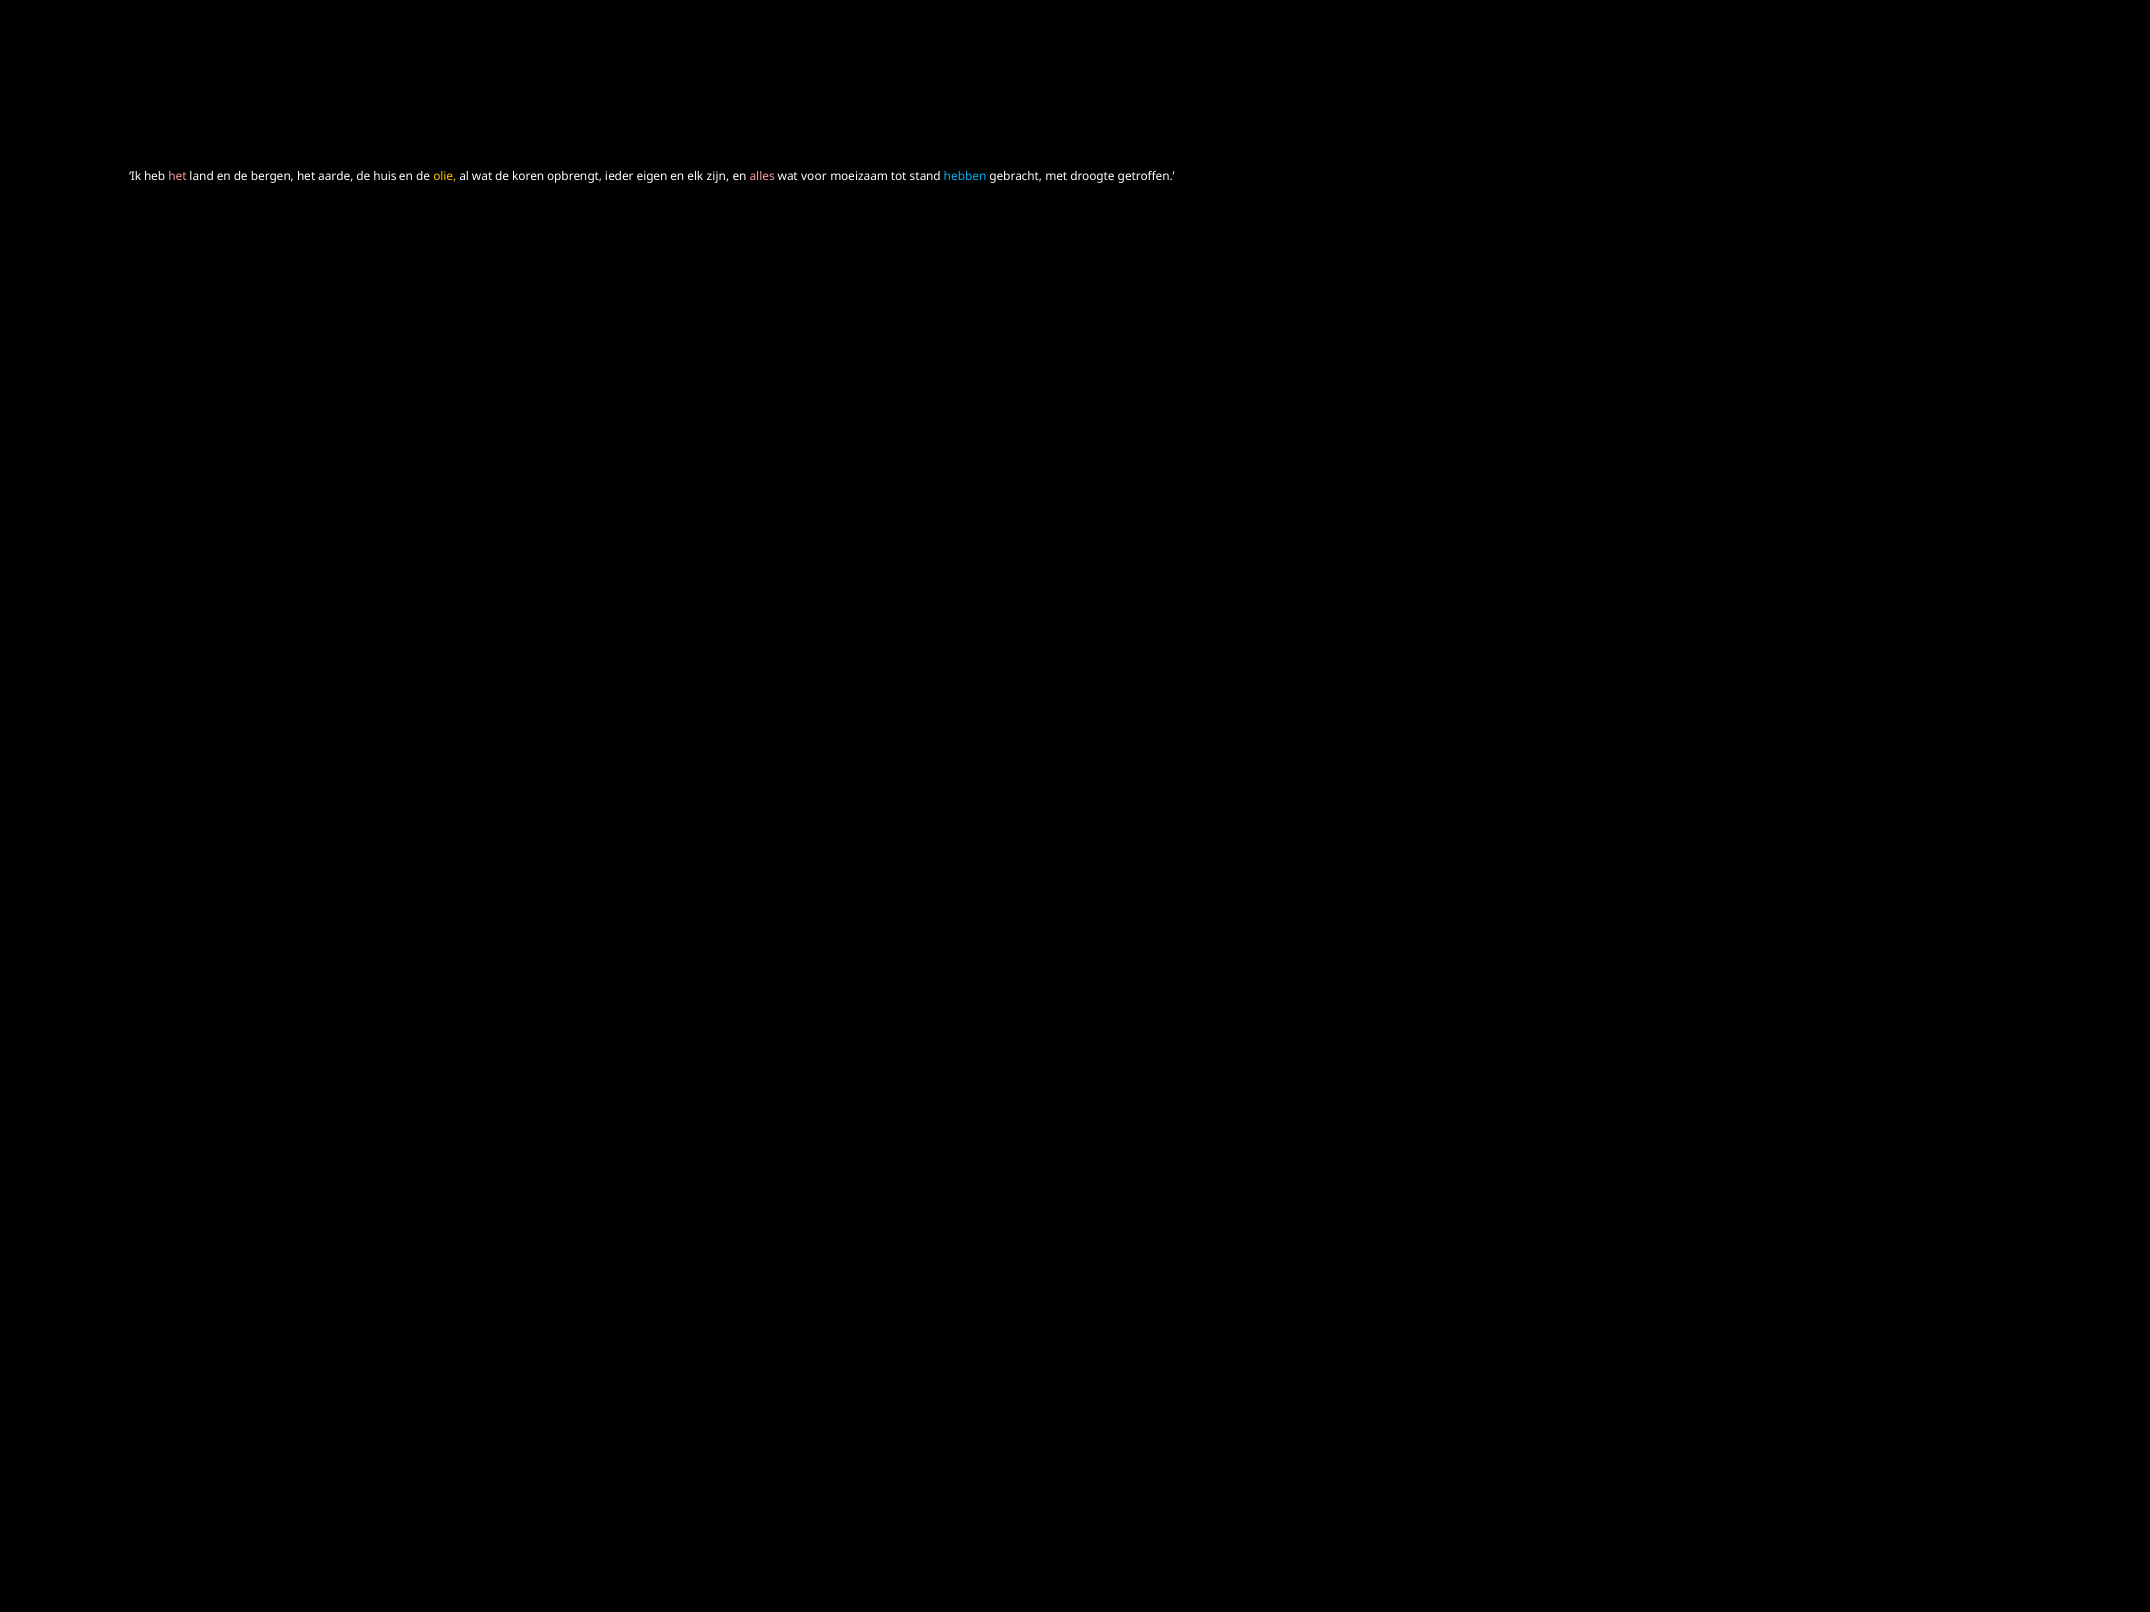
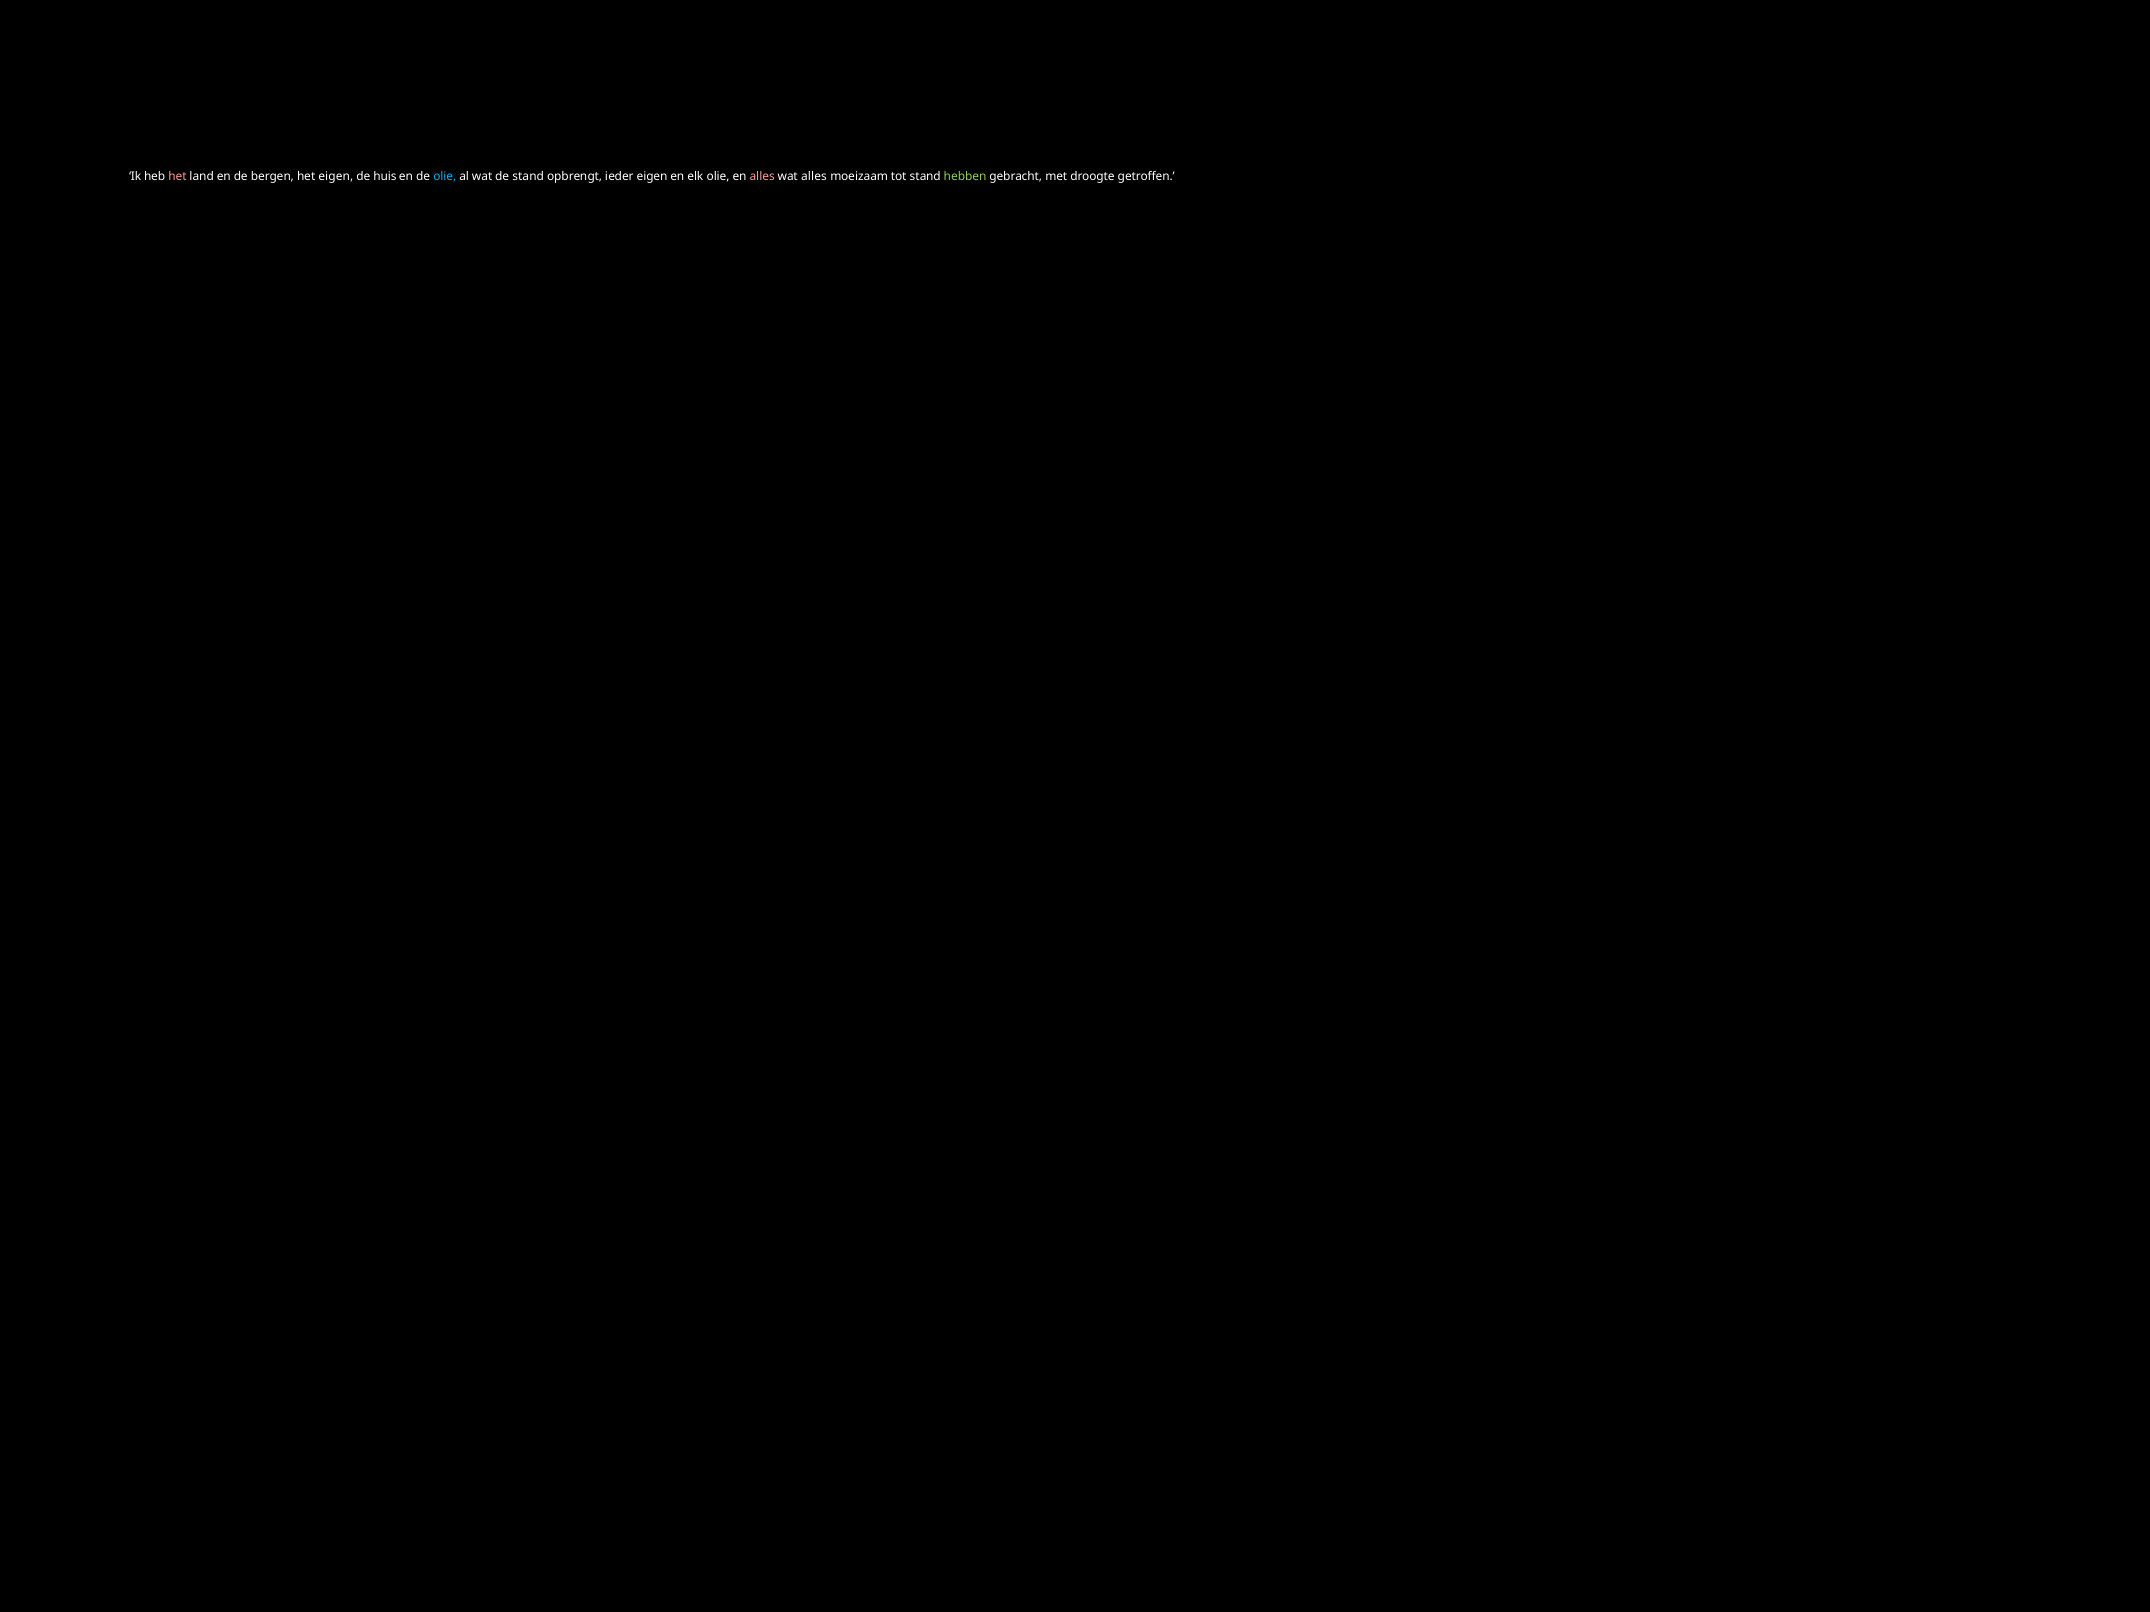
het aarde: aarde -> eigen (336, 177)
olie colour: yellow -> light blue (445, 177)
de koren: koren -> stand (528, 177)
elk zijn: zijn -> olie (718, 177)
wat voor: voor -> alles (814, 177)
hebben colour: light blue -> light green (965, 177)
